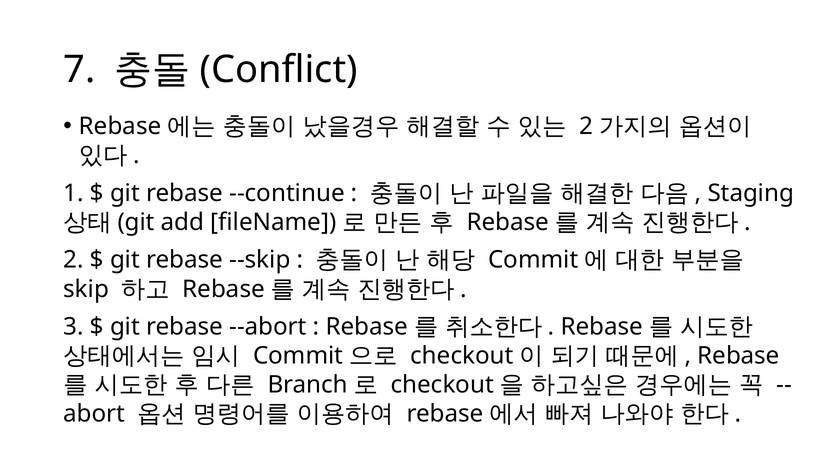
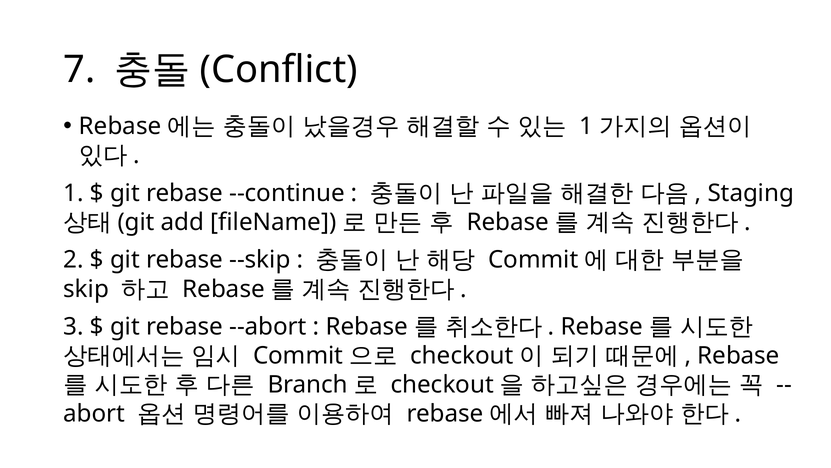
2: 2 -> 1 (586, 126)
